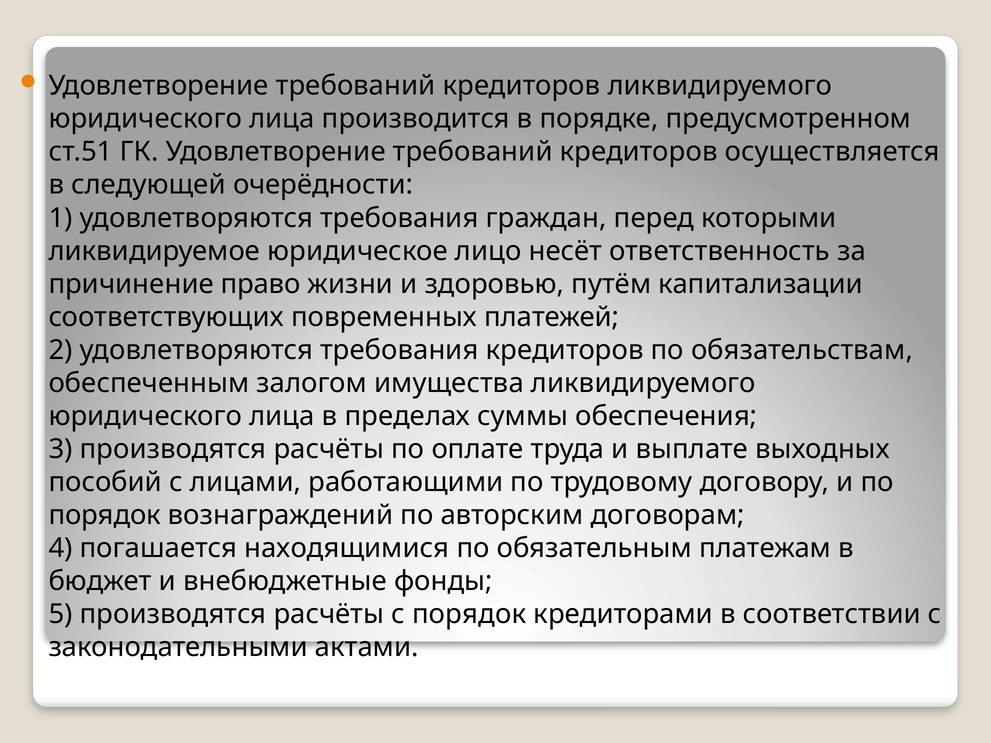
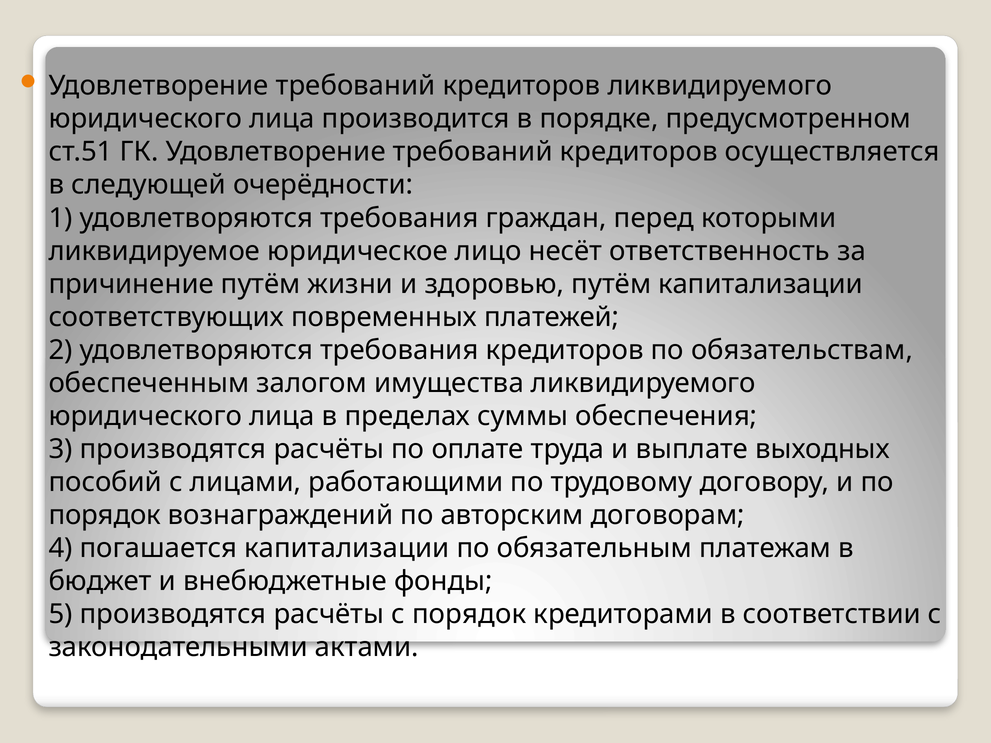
причинение право: право -> путём (261, 284)
погашается находящимися: находящимися -> капитализации (347, 548)
